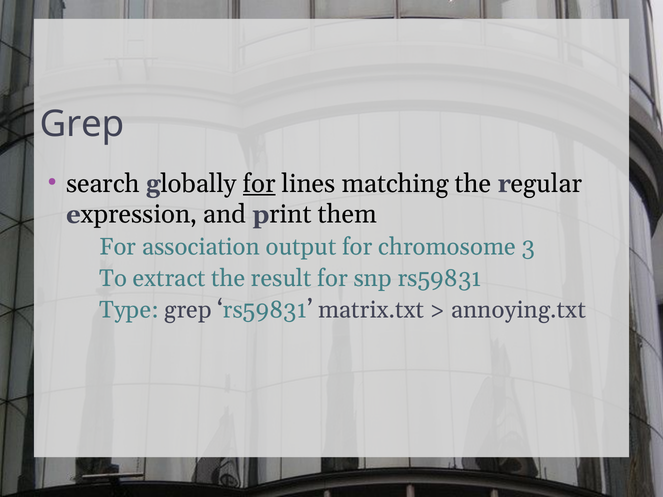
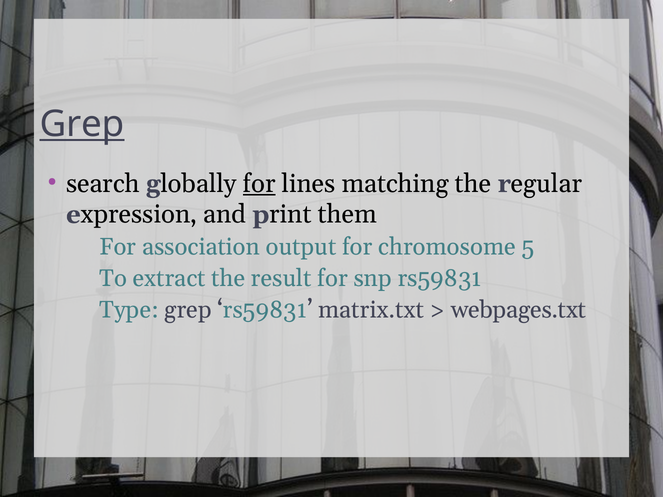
Grep underline: none -> present (82, 124)
3: 3 -> 5 (528, 247)
annoying.txt: annoying.txt -> webpages.txt (519, 310)
